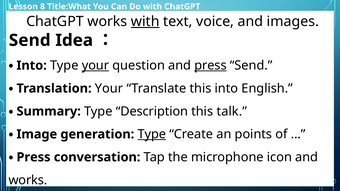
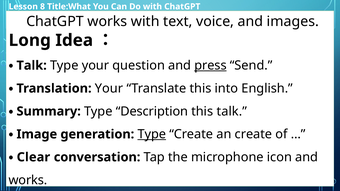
with underline: present -> none (145, 21)
Send: Send -> Long (30, 40)
Into: Into -> Talk (32, 66)
your underline: present -> none (95, 66)
an points: points -> create (253, 134)
Press: Press -> Clear (33, 157)
